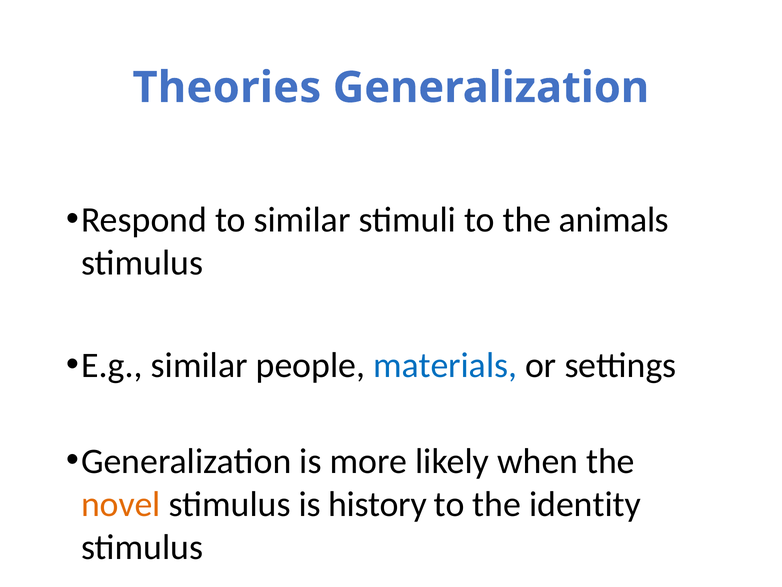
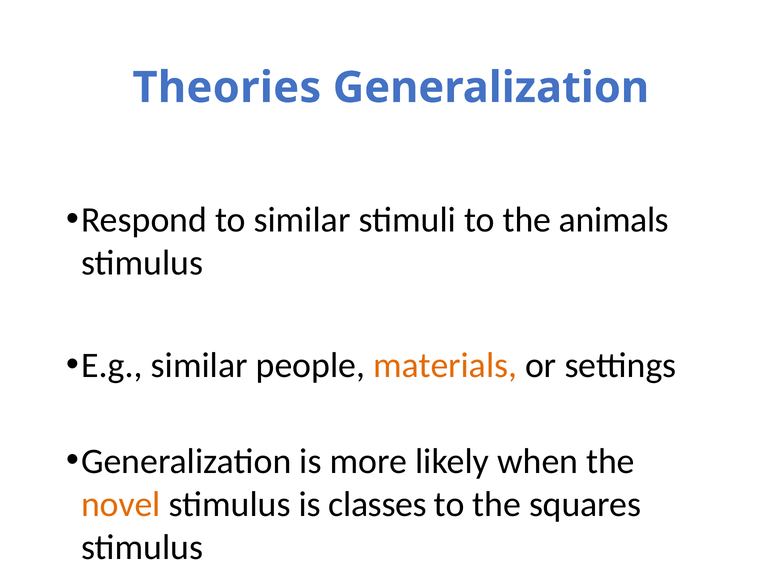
materials colour: blue -> orange (445, 365)
history: history -> classes (378, 504)
identity: identity -> squares (585, 504)
